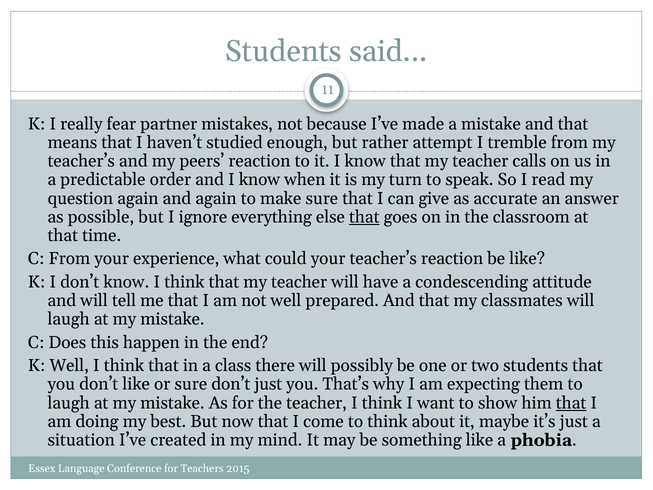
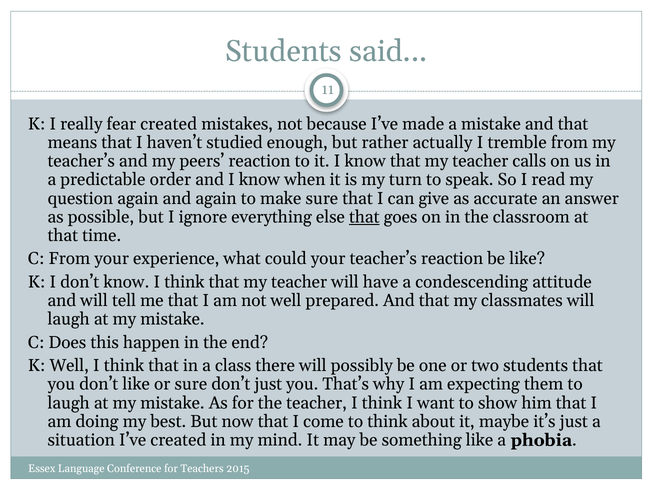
fear partner: partner -> created (169, 124)
attempt: attempt -> actually (443, 142)
that underline: present -> none (571, 403)
